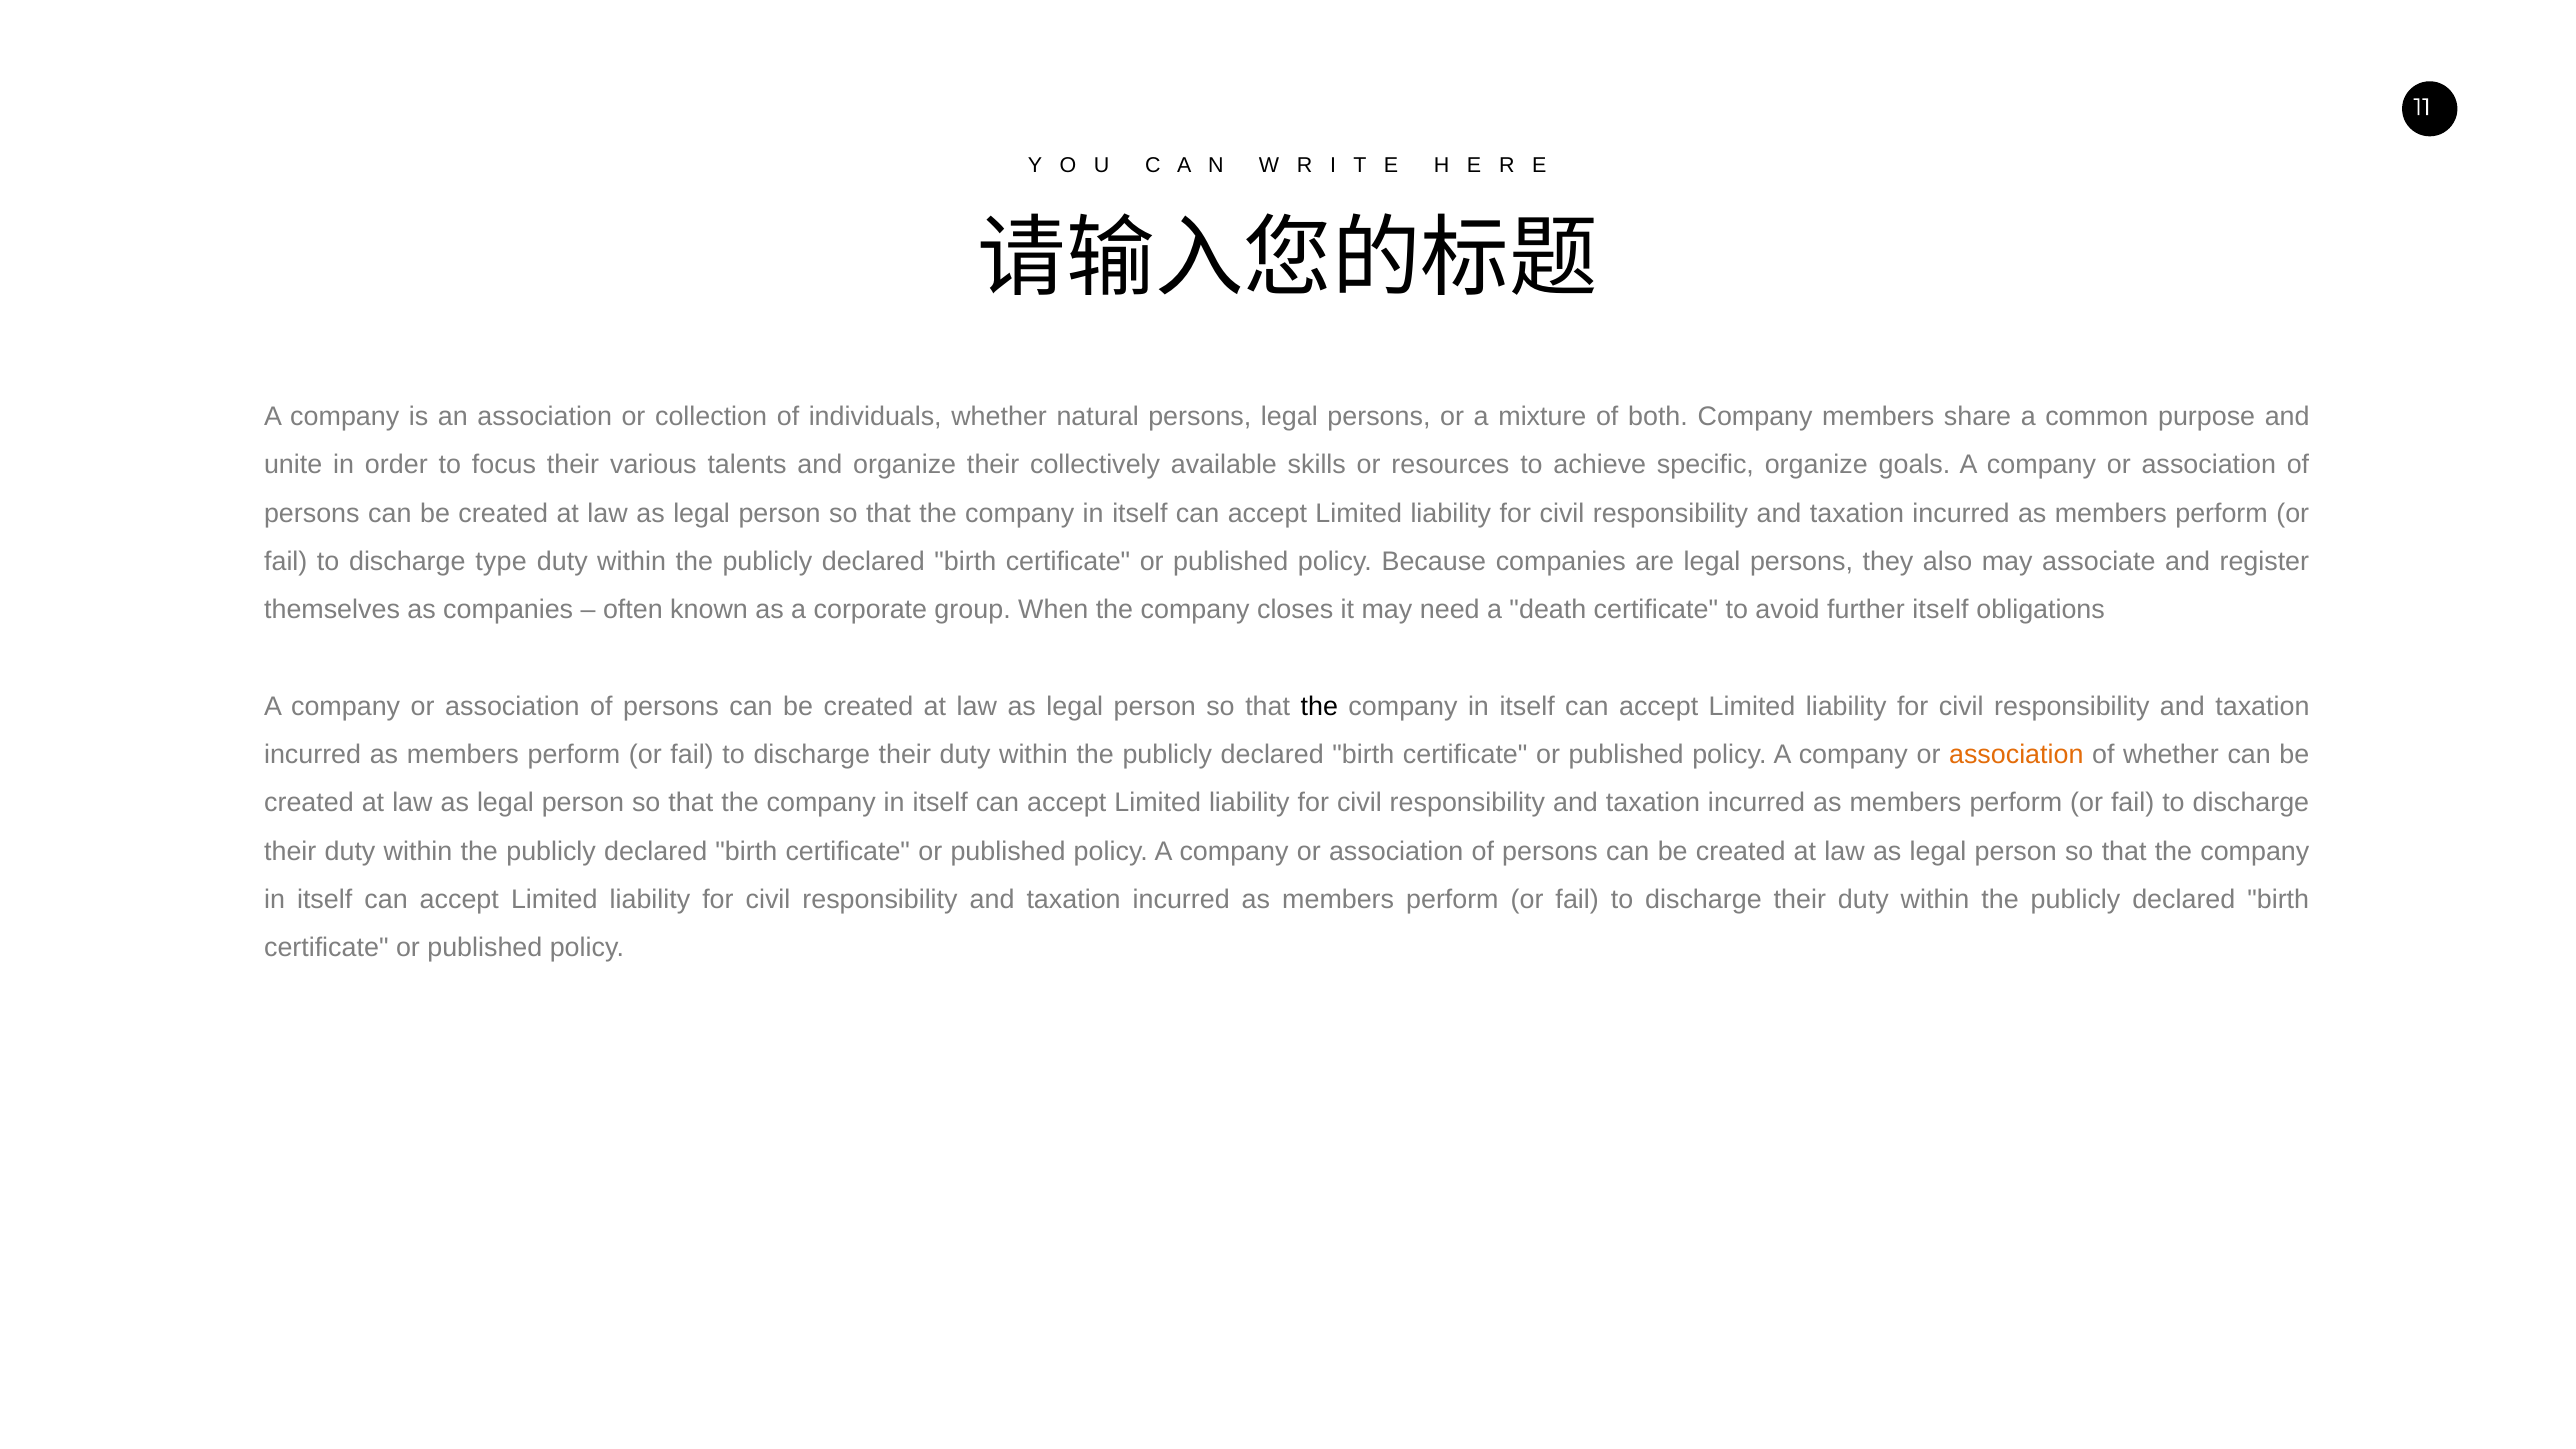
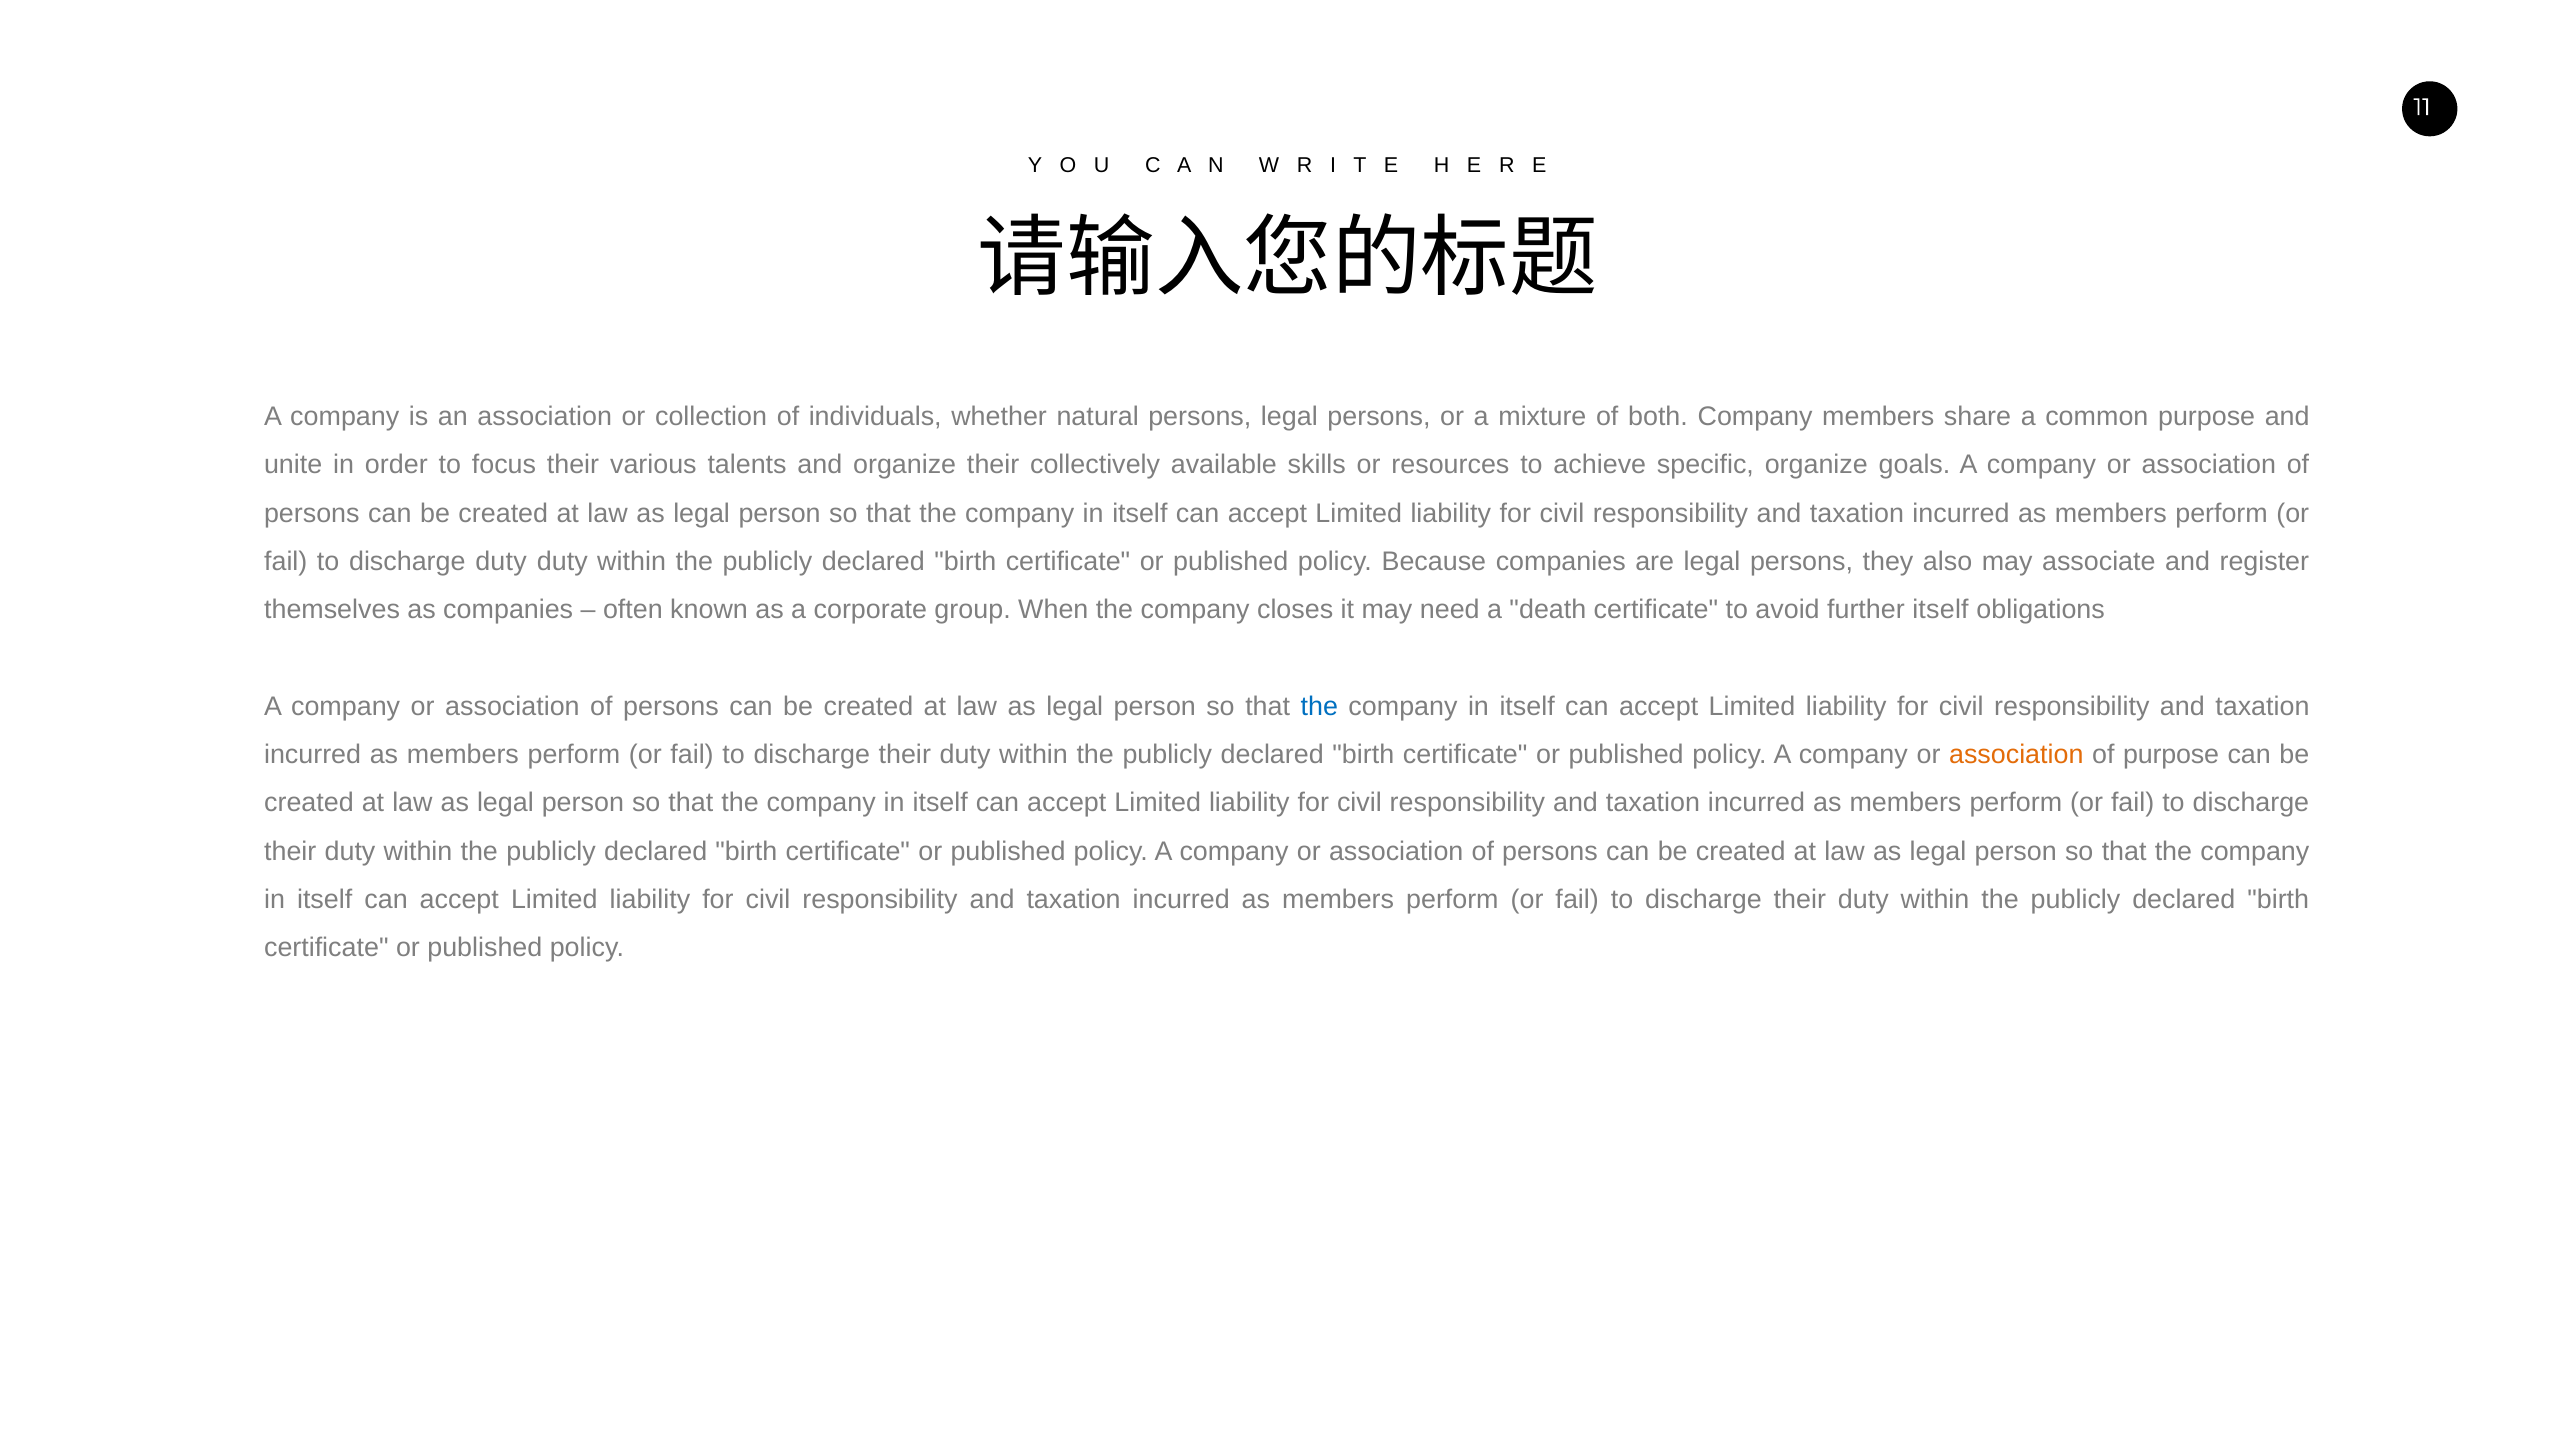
discharge type: type -> duty (501, 562)
the colour: black -> blue (1319, 707)
of whether: whether -> purpose (2171, 755)
